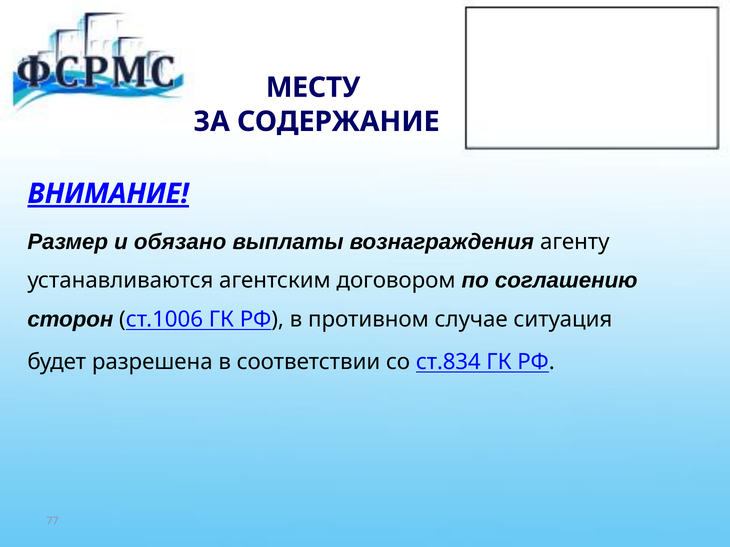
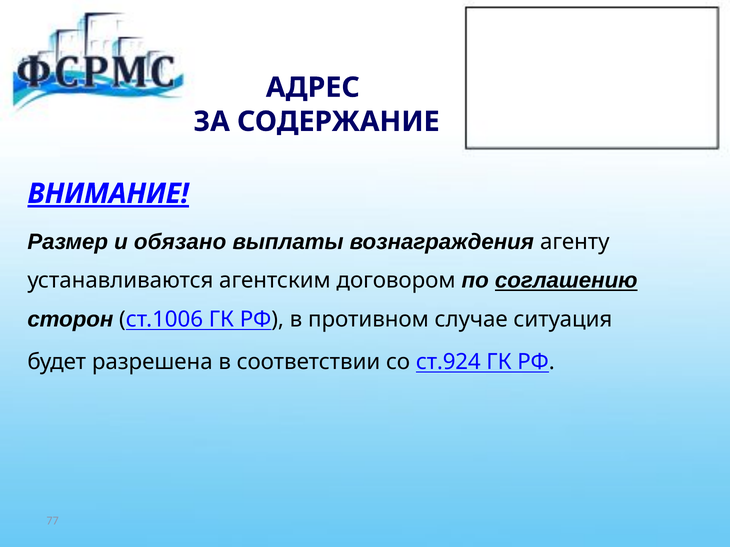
МЕСТУ: МЕСТУ -> АДРЕС (313, 88)
соглашению underline: none -> present (566, 281)
ст.834: ст.834 -> ст.924 (448, 362)
